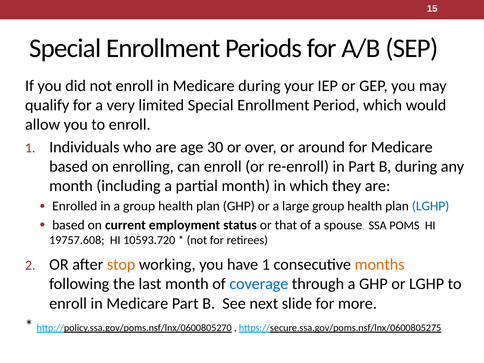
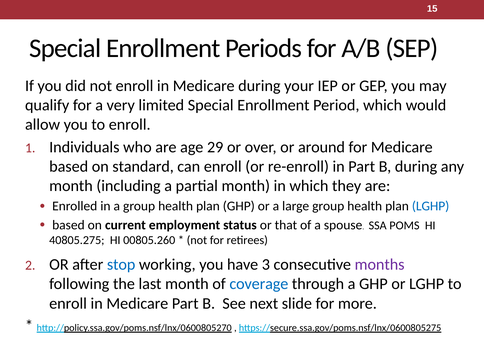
30: 30 -> 29 (215, 147)
enrolling: enrolling -> standard (143, 166)
19757.608: 19757.608 -> 40805.275 (77, 240)
10593.720: 10593.720 -> 00805.260 (149, 240)
stop colour: orange -> blue (121, 265)
have 1: 1 -> 3 (266, 265)
months colour: orange -> purple (380, 265)
